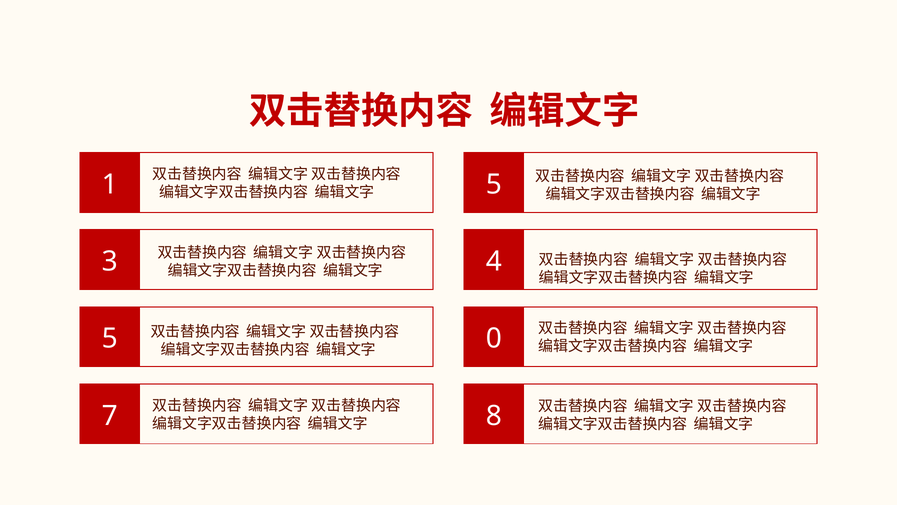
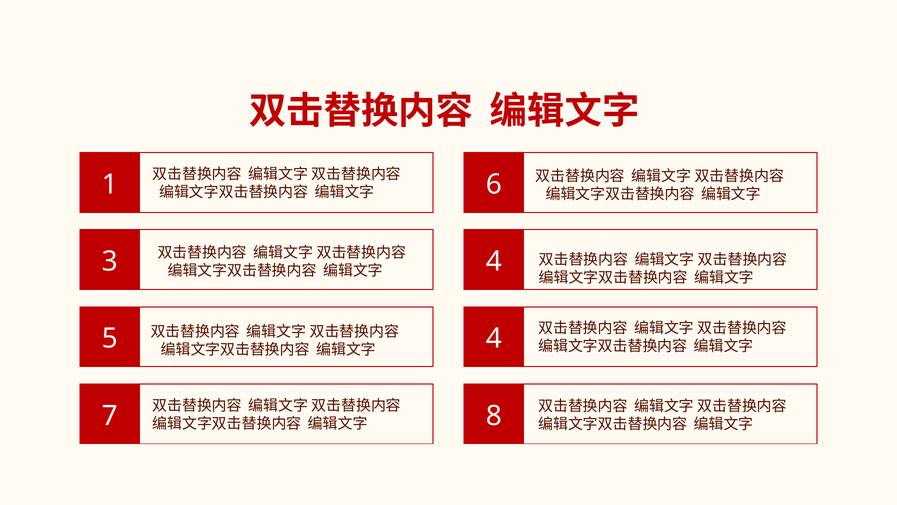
5: 5 -> 6 (494, 184)
5 0: 0 -> 4 (494, 338)
